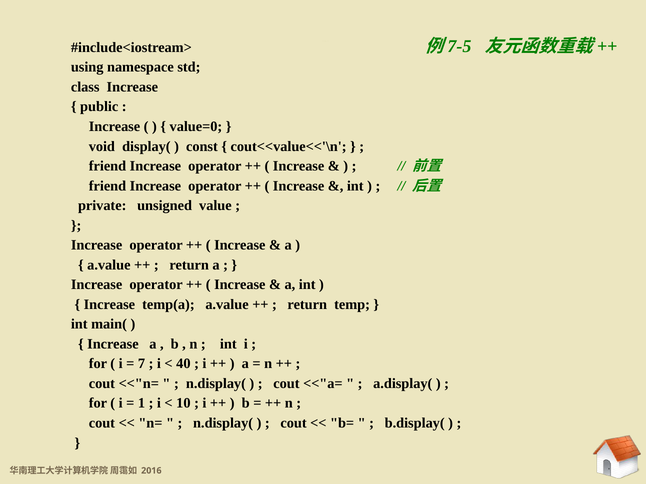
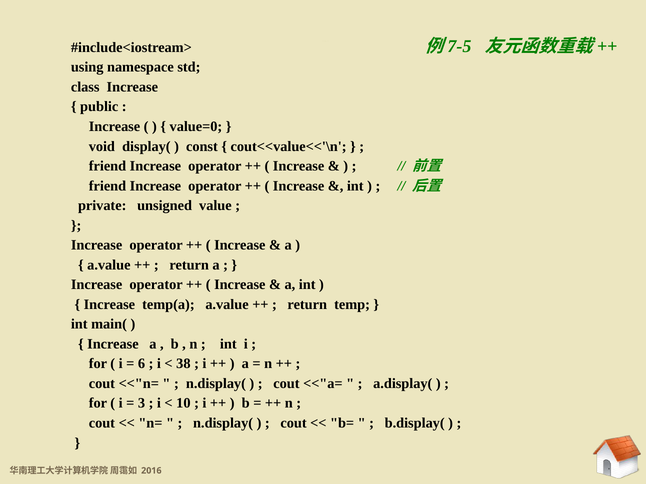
7: 7 -> 6 (142, 364)
40: 40 -> 38 (183, 364)
1: 1 -> 3 (142, 404)
